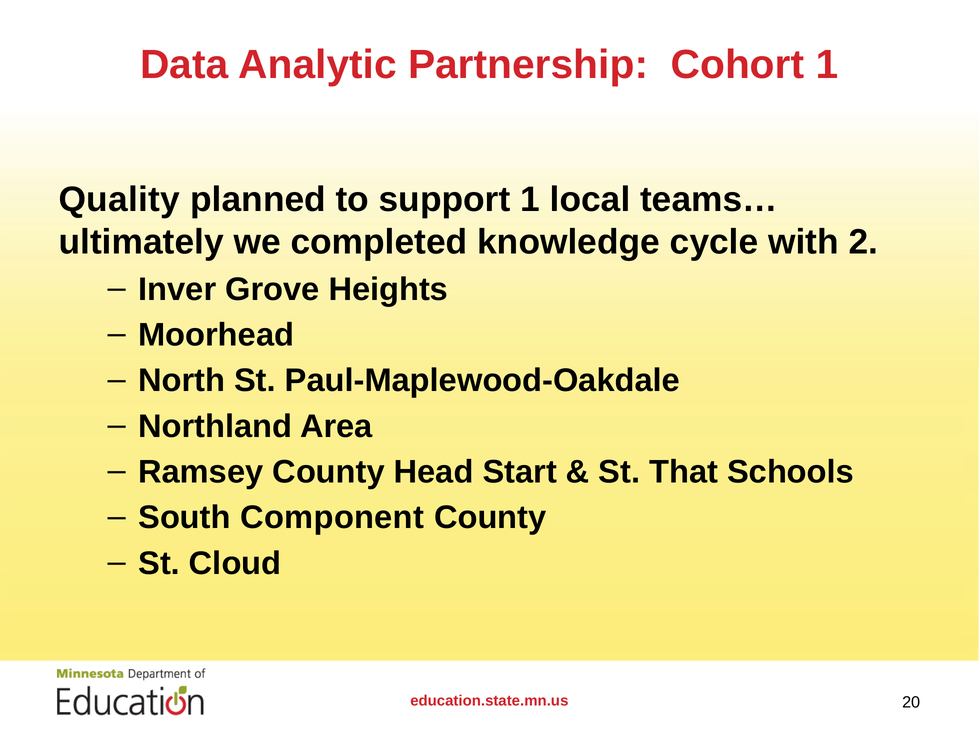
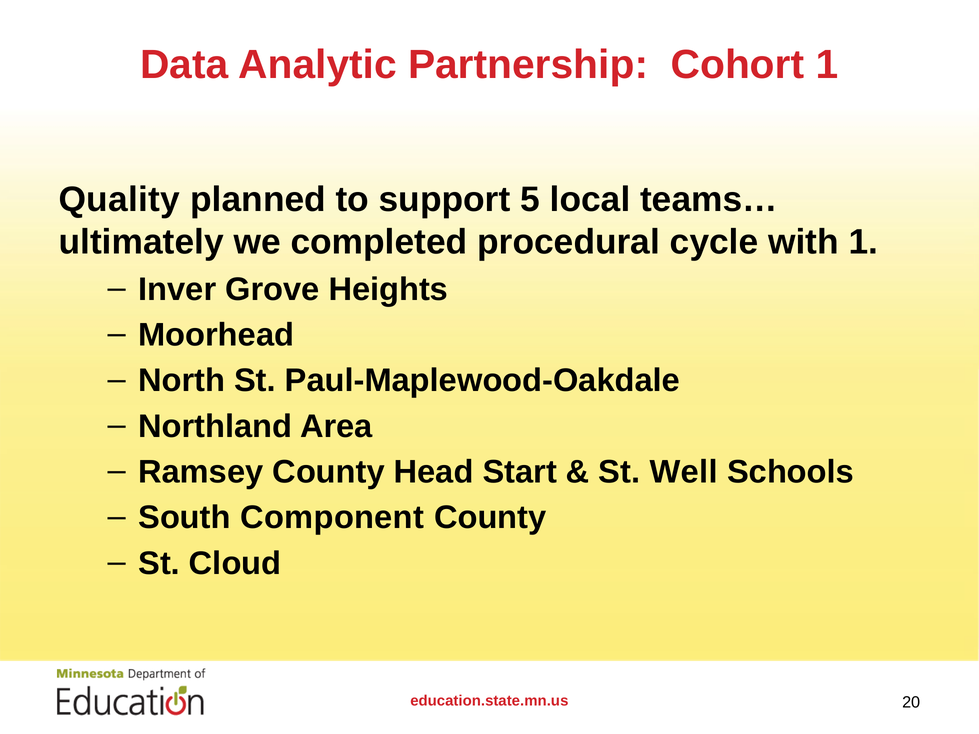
support 1: 1 -> 5 (530, 200)
knowledge: knowledge -> procedural (569, 242)
with 2: 2 -> 1 (863, 242)
That: That -> Well (684, 472)
